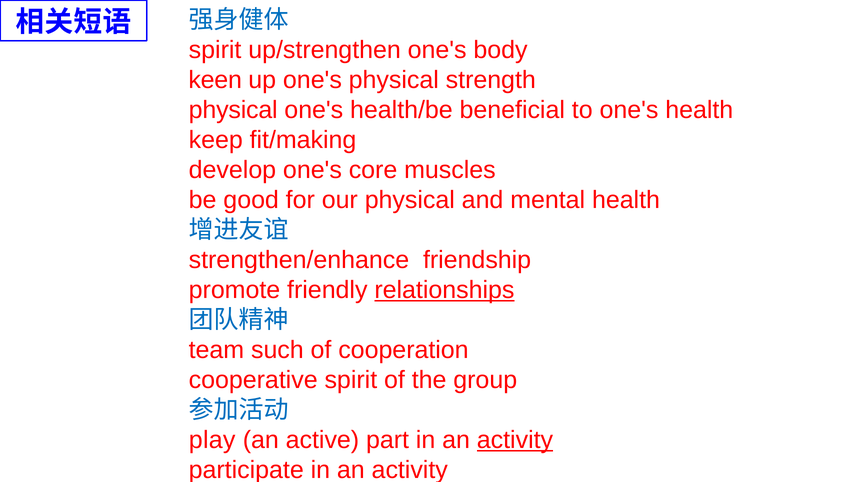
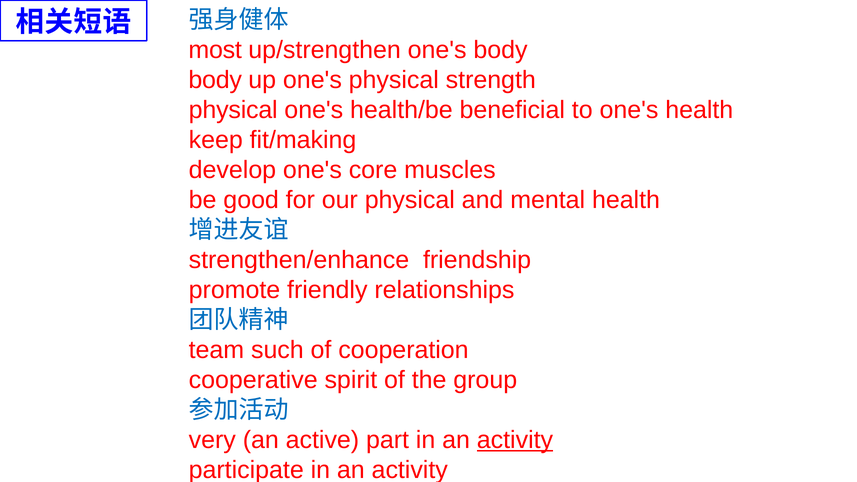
spirit: spirit -> most (215, 50)
keen: keen -> body (215, 80)
relationships underline: present -> none (444, 290)
play: play -> very (212, 440)
